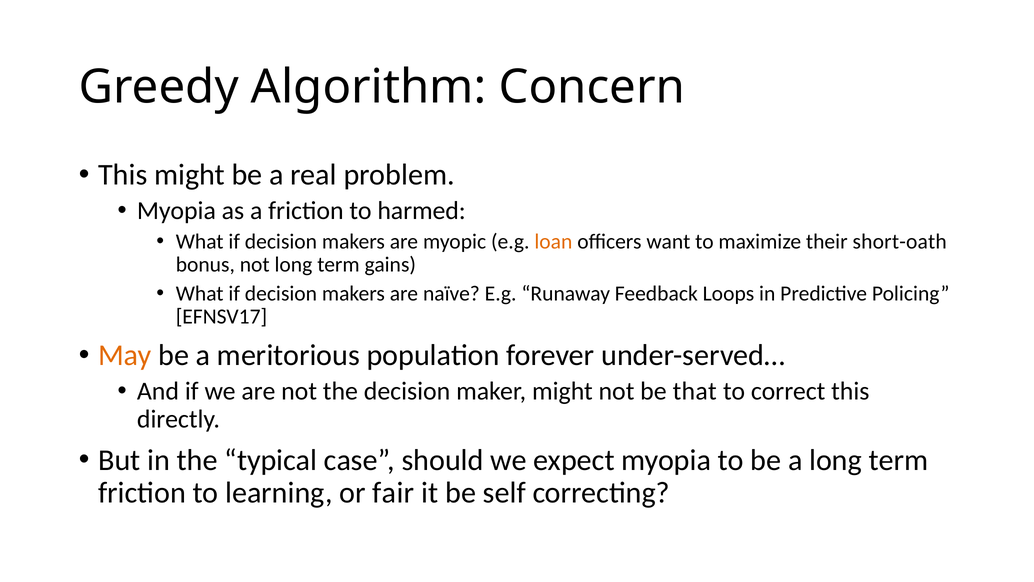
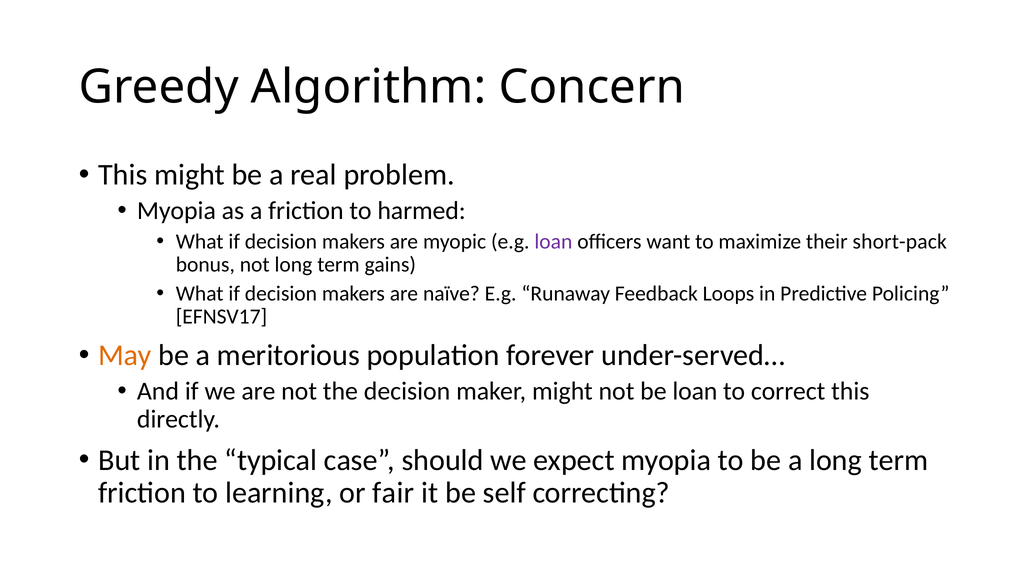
loan colour: orange -> purple (553, 241)
short-oath: short-oath -> short-pack (900, 241)
be that: that -> loan (695, 391)
